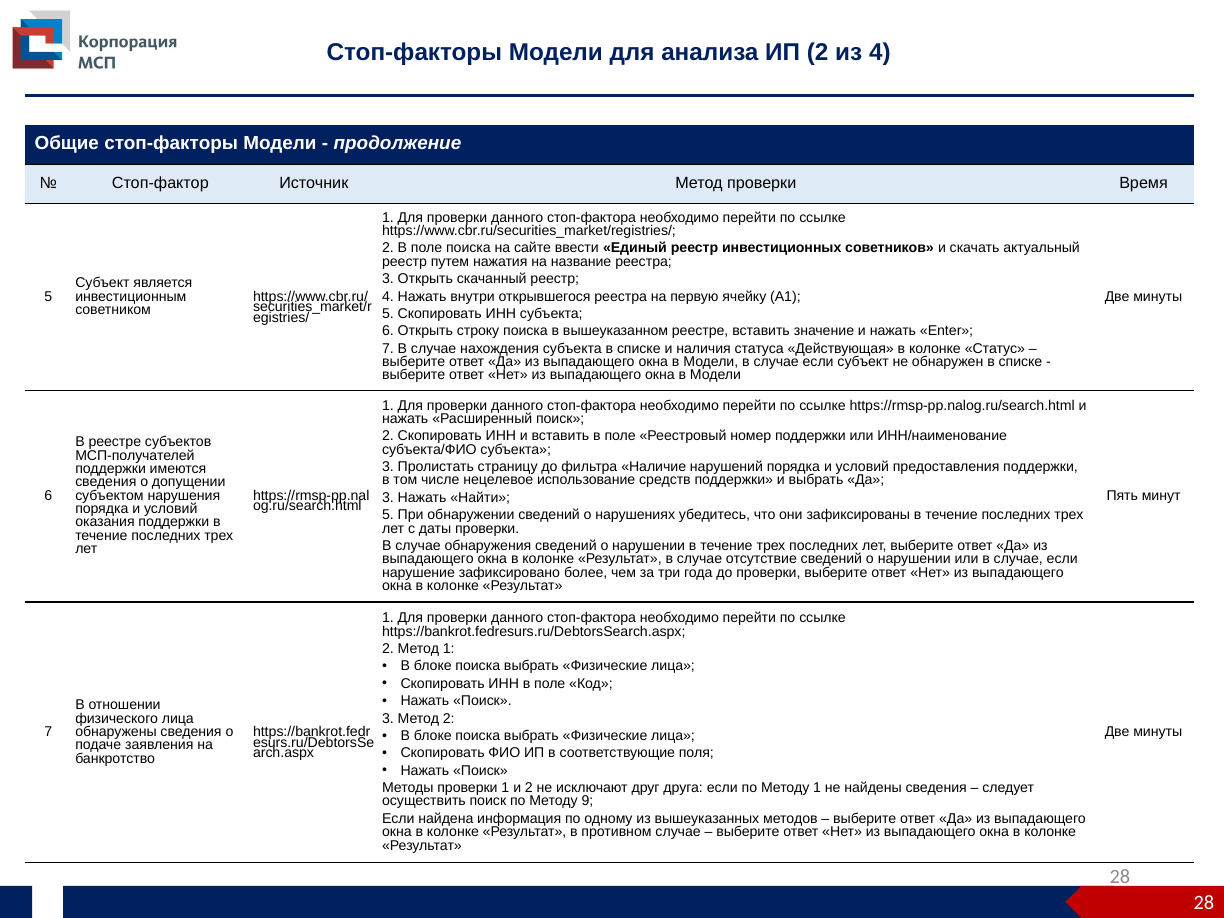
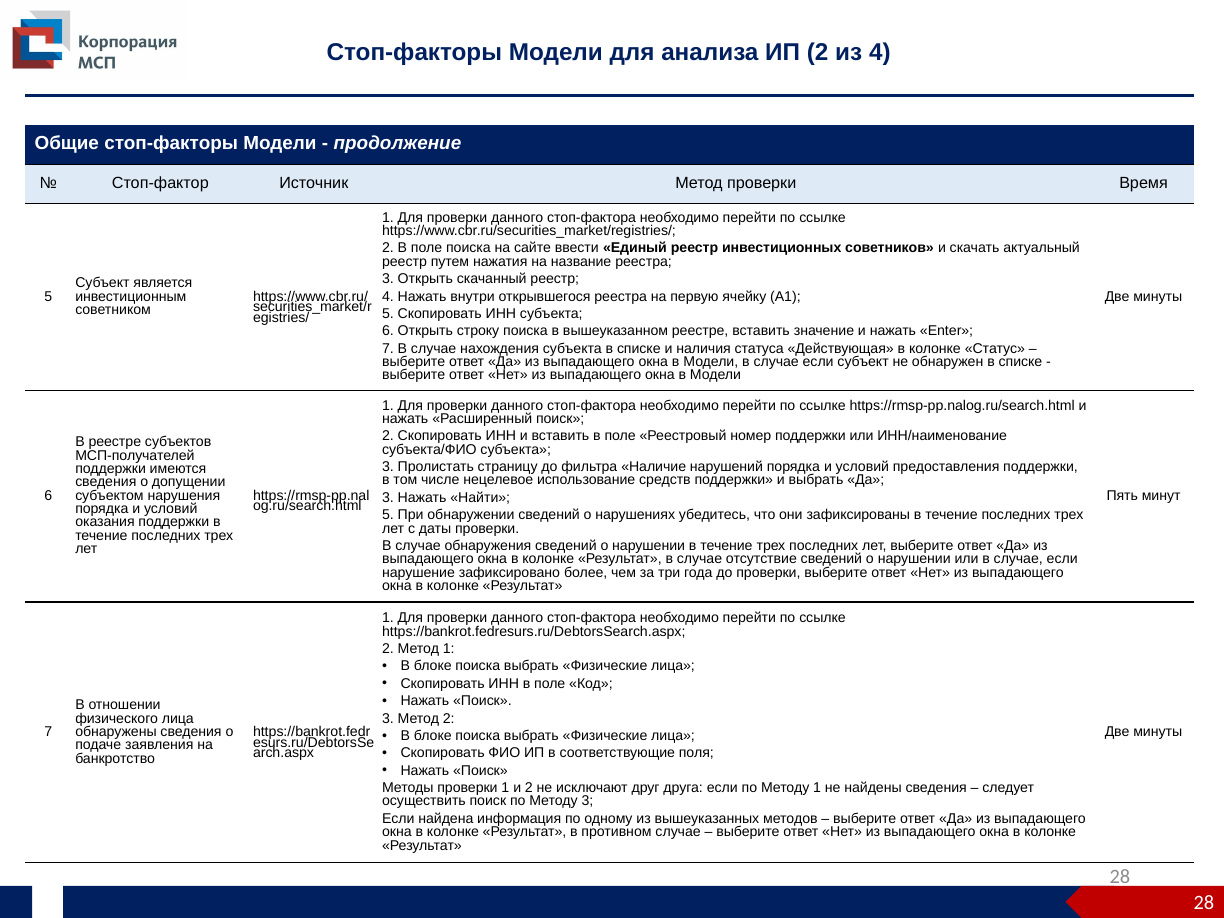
Методу 9: 9 -> 3 (587, 801)
